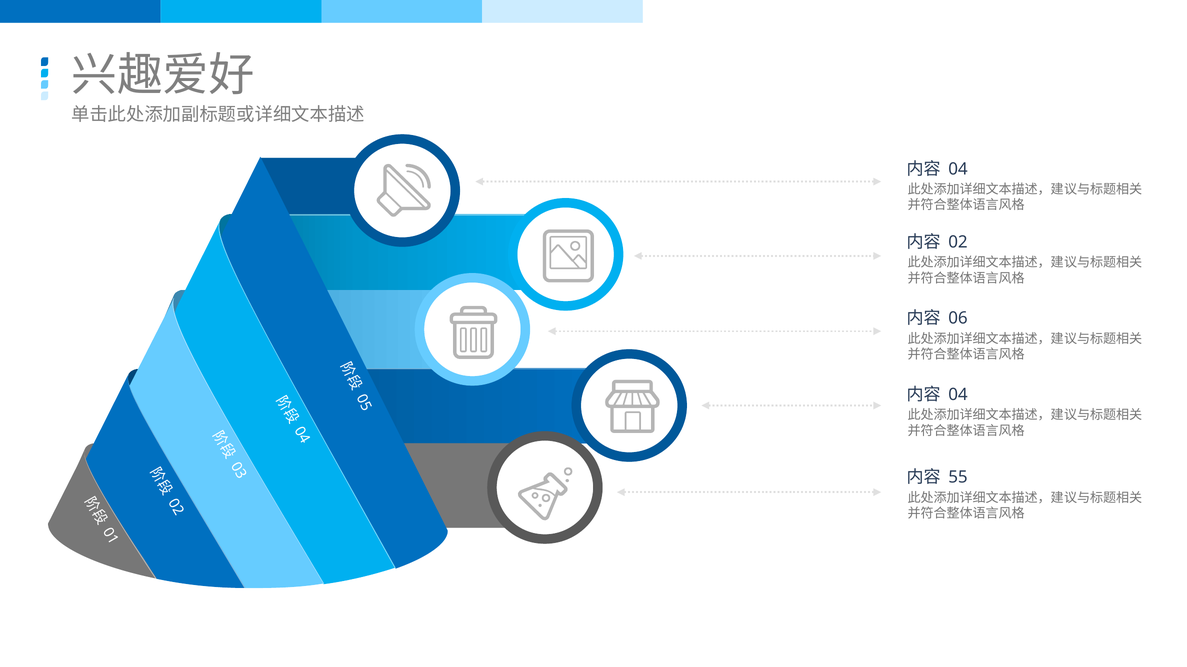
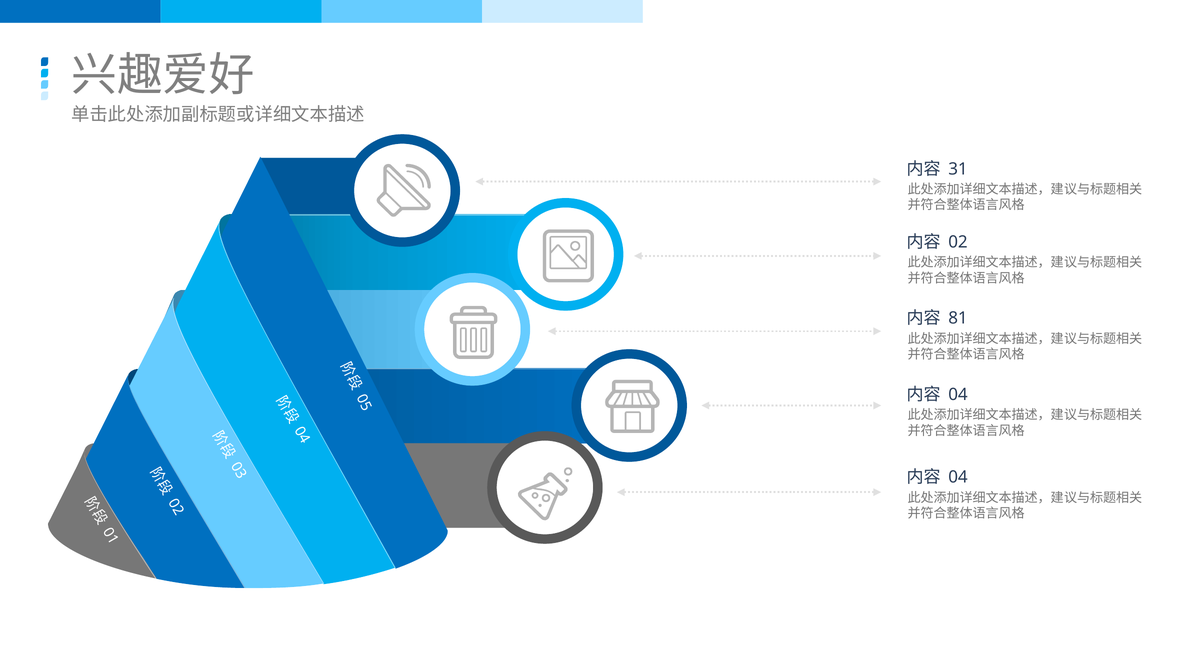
04: 04 -> 31 (958, 169)
06: 06 -> 81 (958, 319)
55: 55 -> 04 (958, 478)
